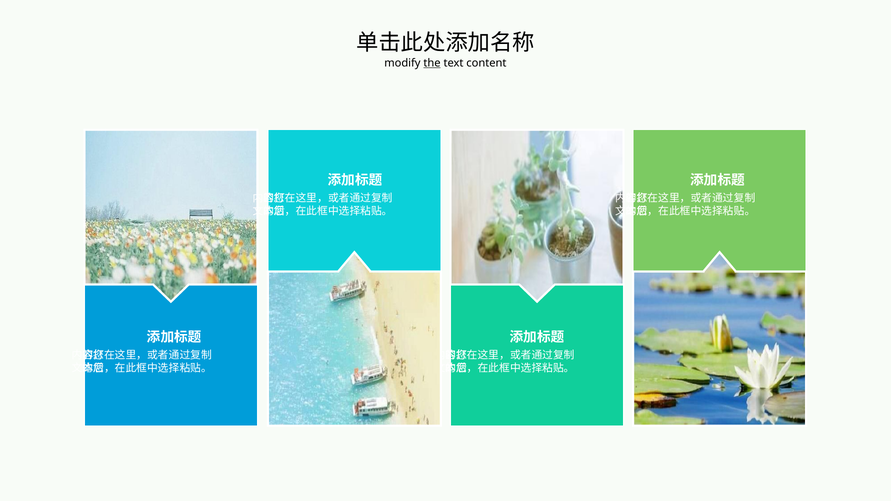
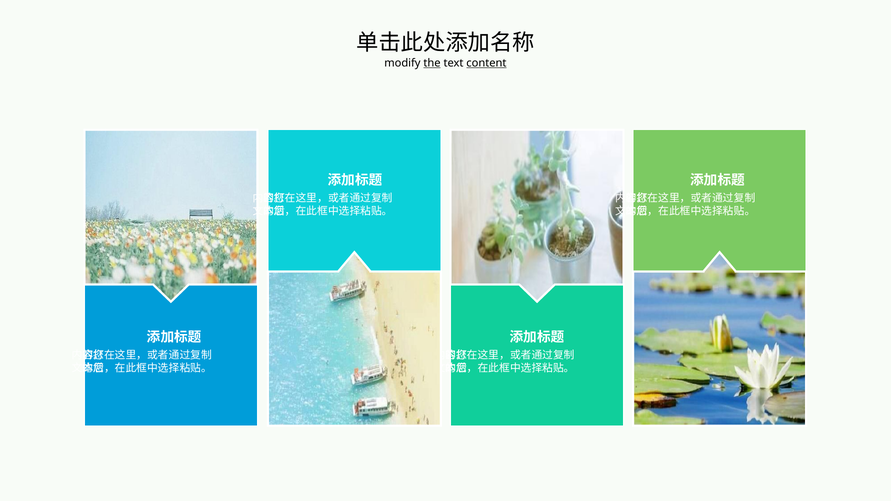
content underline: none -> present (486, 63)
